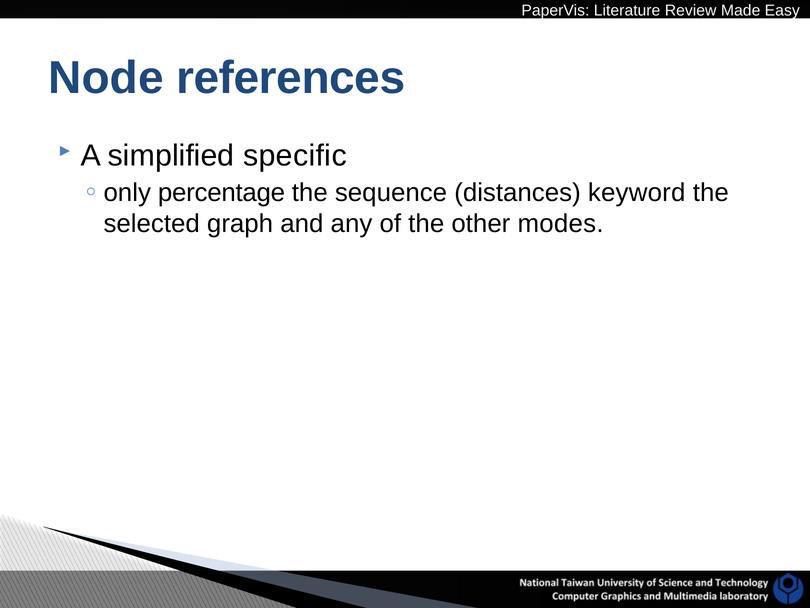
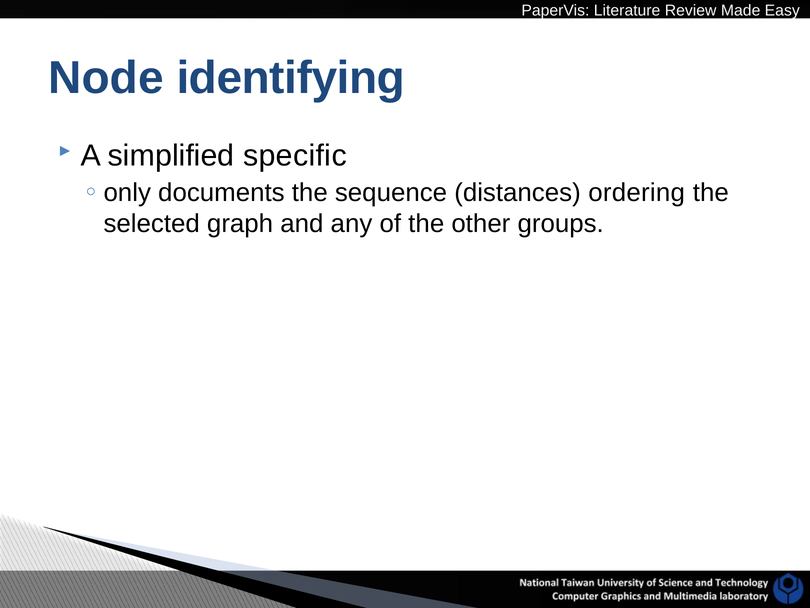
references: references -> identifying (291, 78)
percentage: percentage -> documents (221, 193)
keyword: keyword -> ordering (637, 193)
modes: modes -> groups (561, 224)
